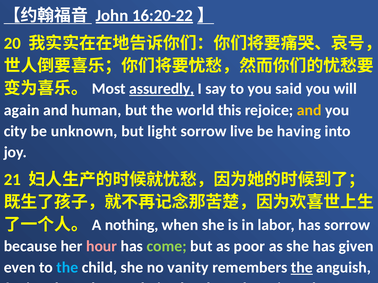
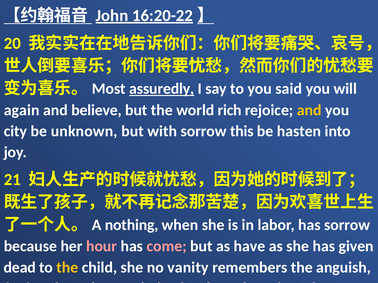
and human: human -> believe (97, 110)
this: this -> rich (230, 110)
light: light -> with (162, 131)
live: live -> this (242, 131)
having: having -> hasten (299, 131)
come colour: light green -> pink (167, 247)
poor: poor -> have (249, 247)
even: even -> dead (20, 268)
the colour: light blue -> yellow (67, 268)
the underline: present -> none (302, 268)
